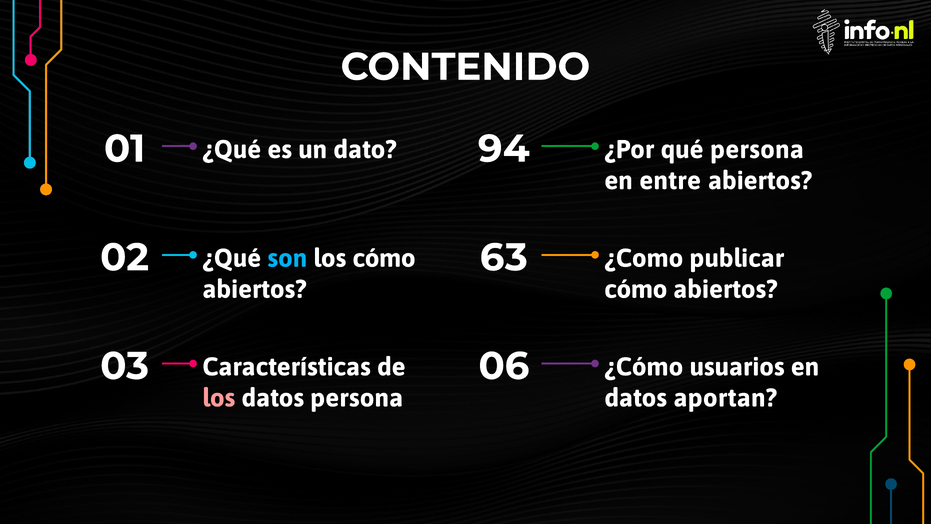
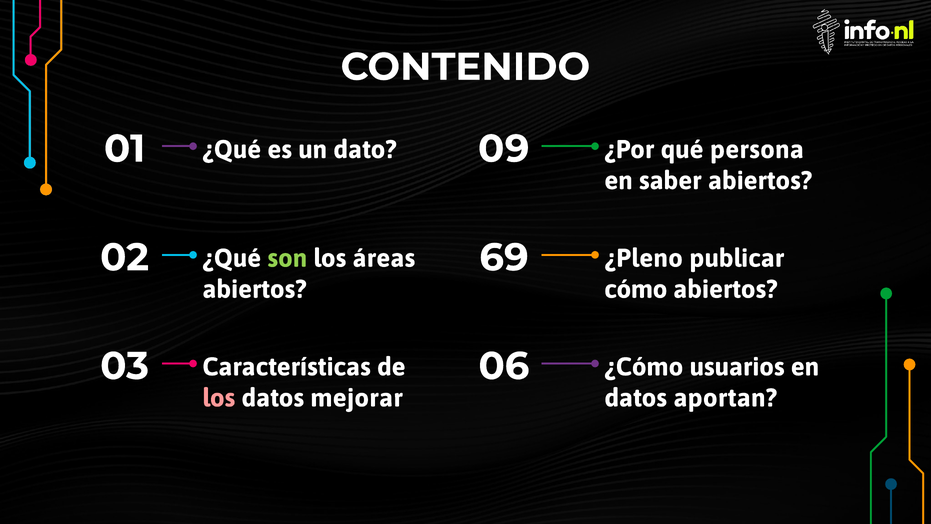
94: 94 -> 09 (504, 149)
entre: entre -> saber (670, 181)
son colour: light blue -> light green (287, 258)
los cómo: cómo -> áreas (384, 258)
¿Como: ¿Como -> ¿Pleno (644, 258)
63: 63 -> 69 (504, 257)
datos persona: persona -> mejorar (357, 398)
